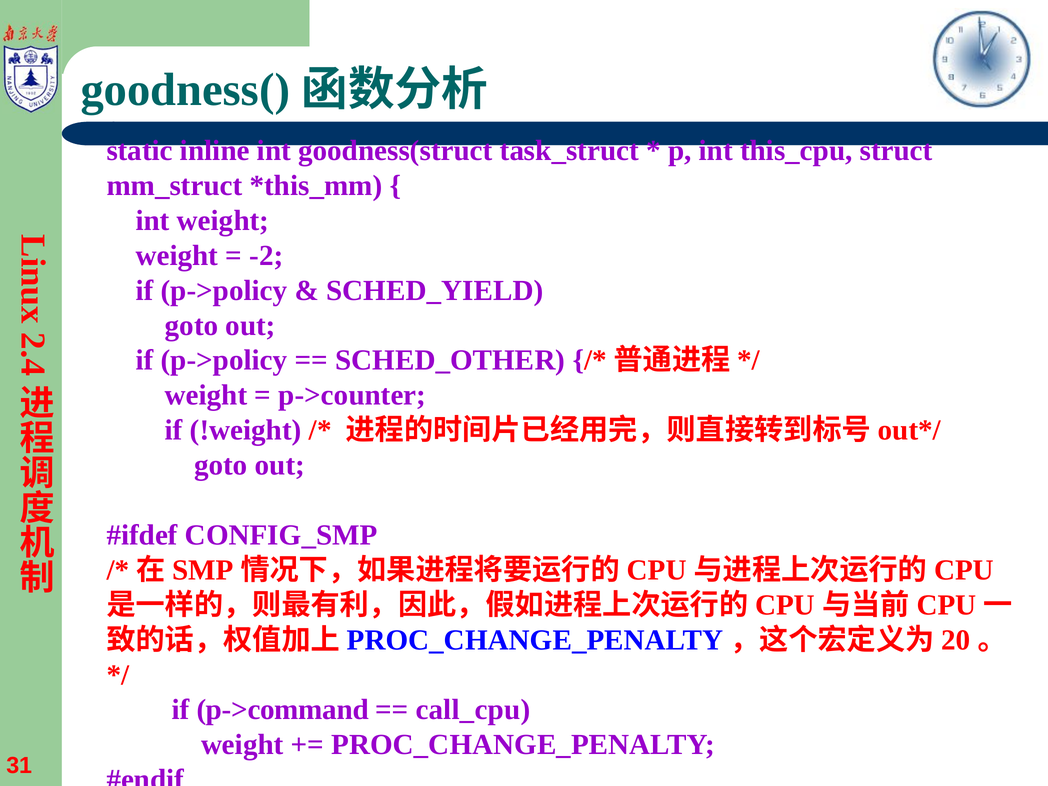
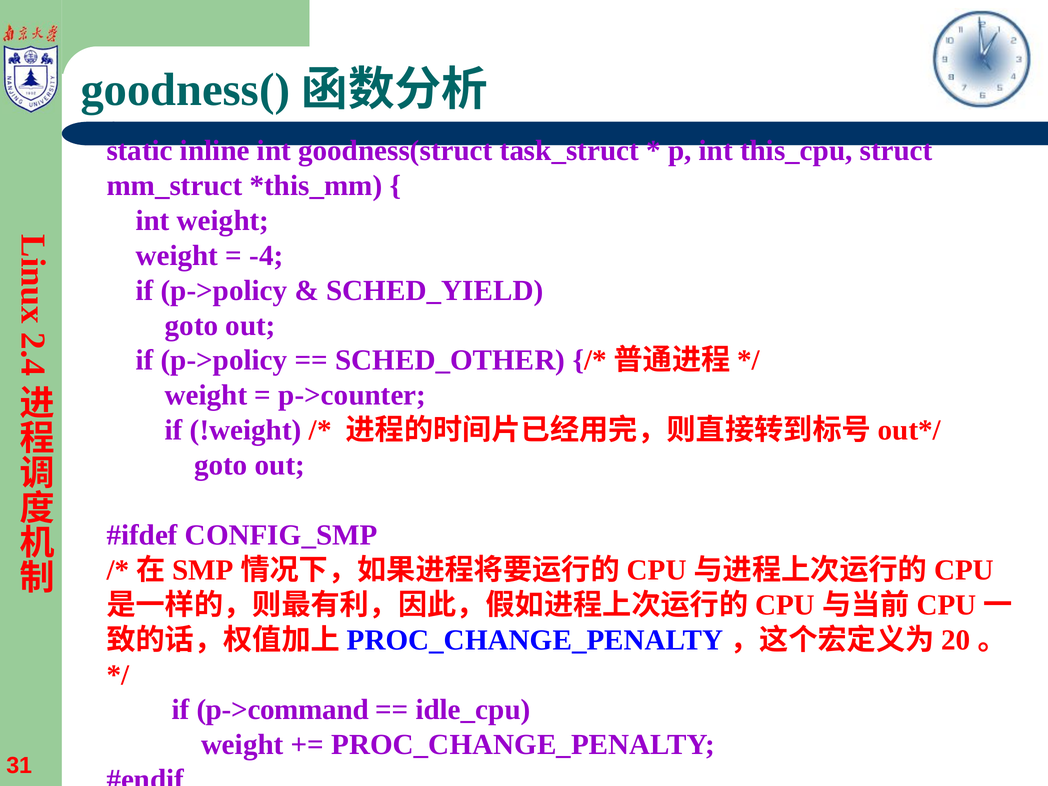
-2: -2 -> -4 (266, 256)
call_cpu: call_cpu -> idle_cpu (473, 710)
